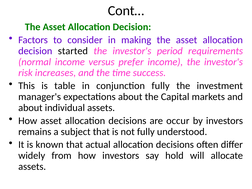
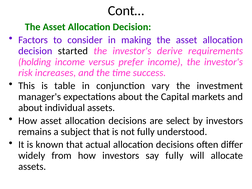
period: period -> derive (170, 51)
normal: normal -> holding (35, 62)
conjunction fully: fully -> vary (161, 86)
occur: occur -> select (178, 121)
say hold: hold -> fully (174, 156)
